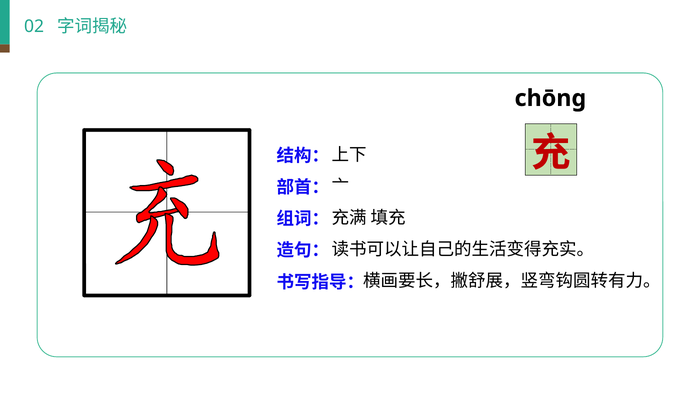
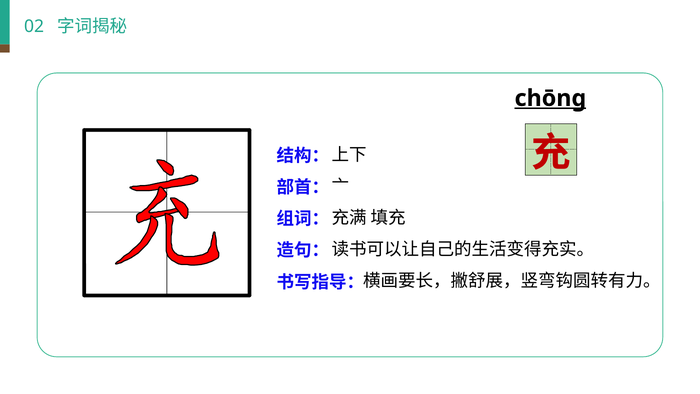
chōnɡ underline: none -> present (550, 98)
